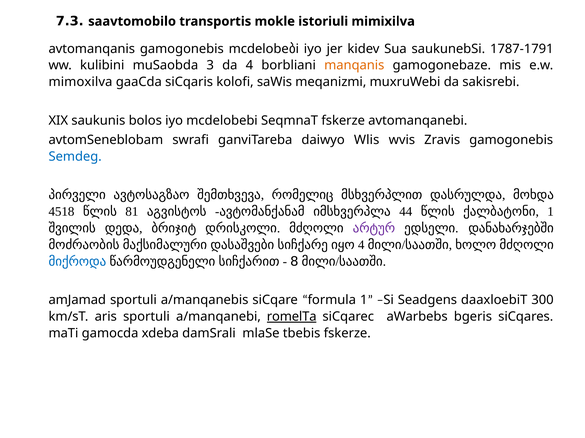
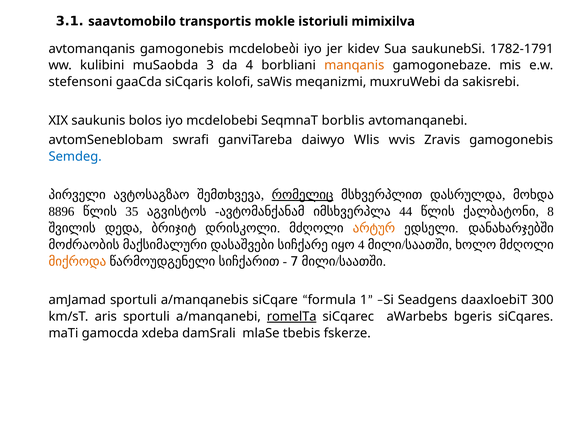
7.3: 7.3 -> 3.1 (70, 21)
1787-1791: 1787-1791 -> 1782-1791 (522, 49)
mimoxilva: mimoxilva -> stefensoni (81, 82)
SeqmnaT fskerze: fskerze -> borblis (343, 121)
რომელიც underline: none -> present (303, 195)
4518: 4518 -> 8896 (61, 212)
81: 81 -> 35 (132, 212)
ქალბატონი 1: 1 -> 8 (551, 212)
არტურ colour: purple -> orange (374, 229)
მიქროდა colour: blue -> orange (77, 262)
8: 8 -> 7 (294, 262)
